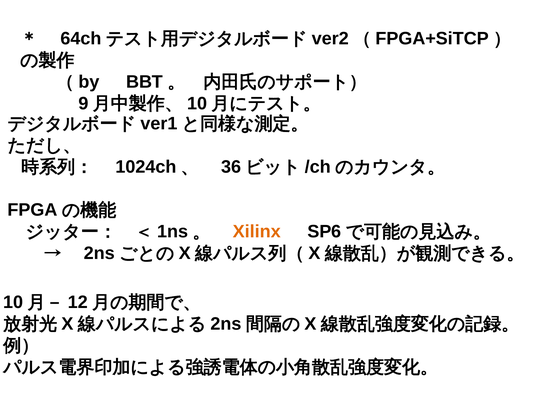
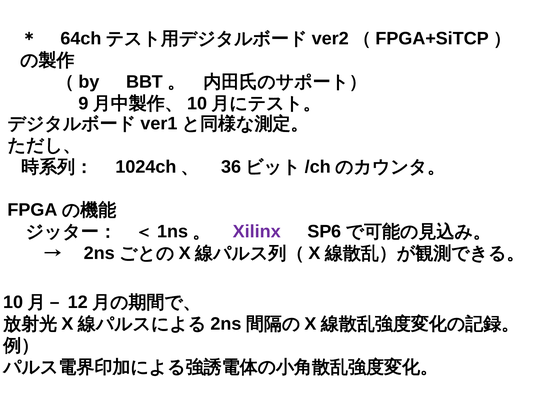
Xilinx colour: orange -> purple (257, 232)
